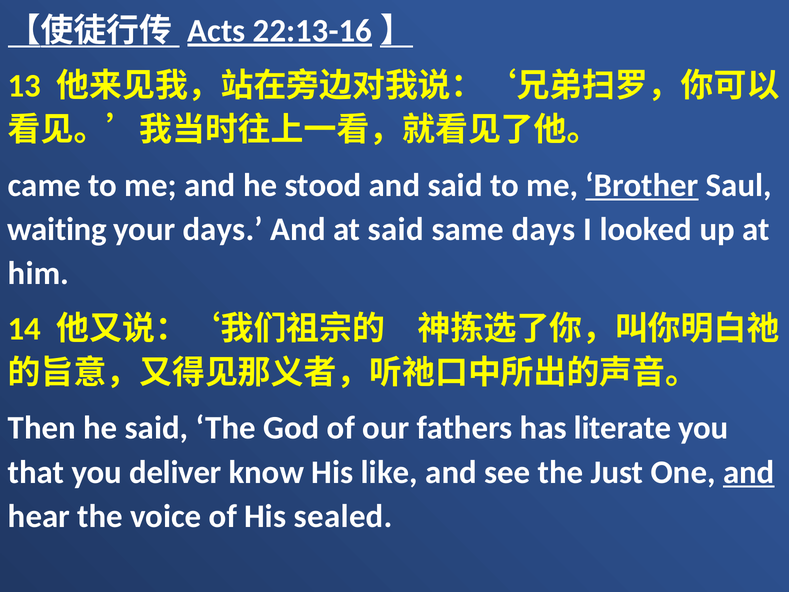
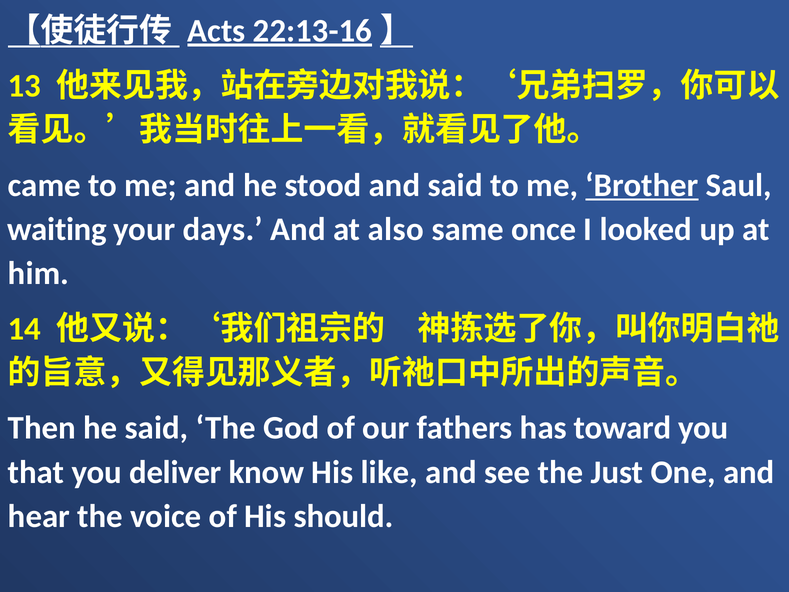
at said: said -> also (396, 229)
same days: days -> once (544, 229)
literate: literate -> toward (623, 428)
and underline: present -> none (749, 472)
sealed: sealed -> should (344, 516)
